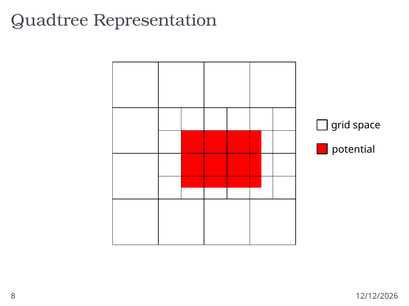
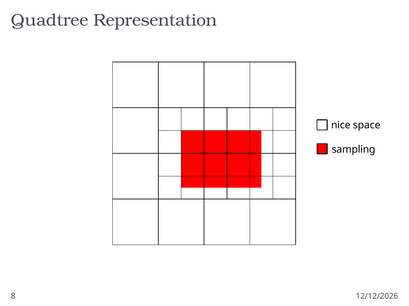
grid: grid -> nice (341, 126)
potential: potential -> sampling (354, 150)
